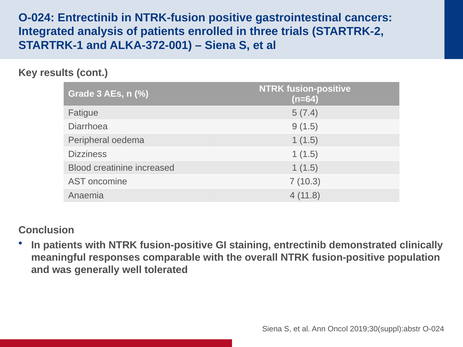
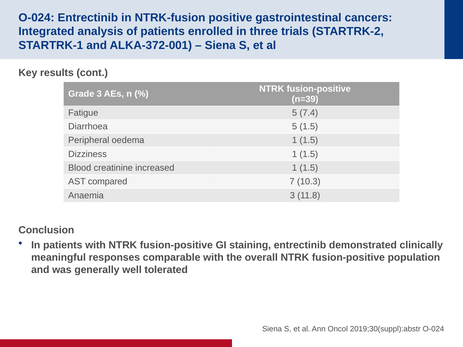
n=64: n=64 -> n=39 (305, 99)
Diarrhoea 9: 9 -> 5 (295, 127)
oncomine: oncomine -> compared (108, 182)
Anaemia 4: 4 -> 3 (292, 196)
